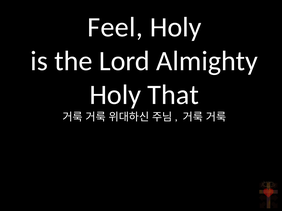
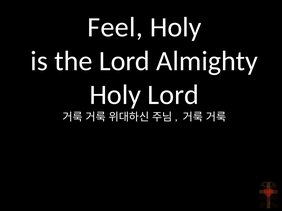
Holy That: That -> Lord (173, 95)
